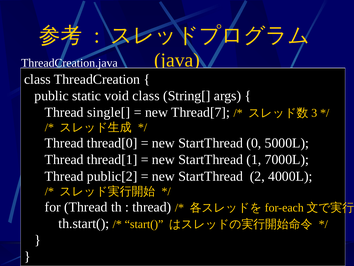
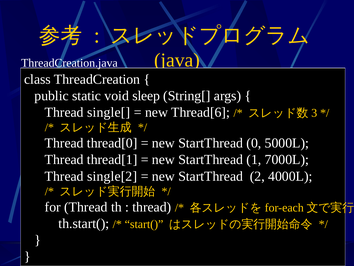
void class: class -> sleep (146, 96)
Thread[7: Thread[7 -> Thread[6 (200, 112)
public[2: public[2 -> single[2 (112, 176)
